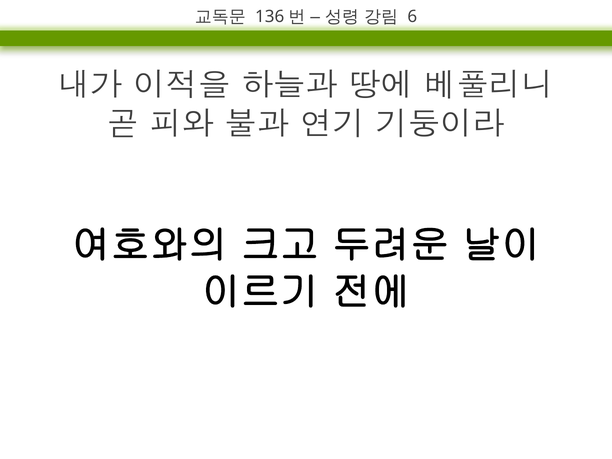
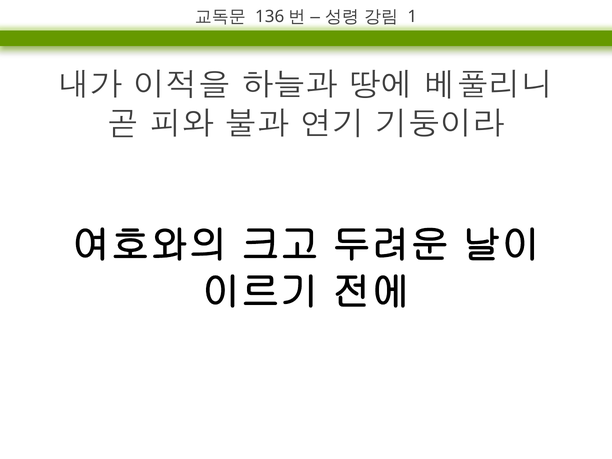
6: 6 -> 1 (412, 16)
